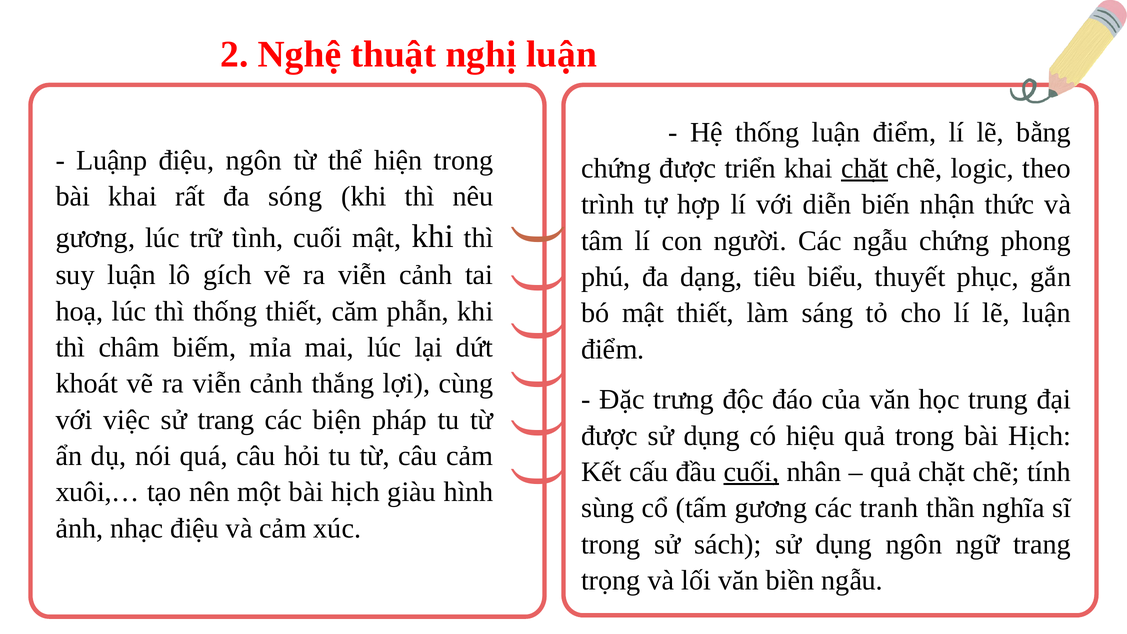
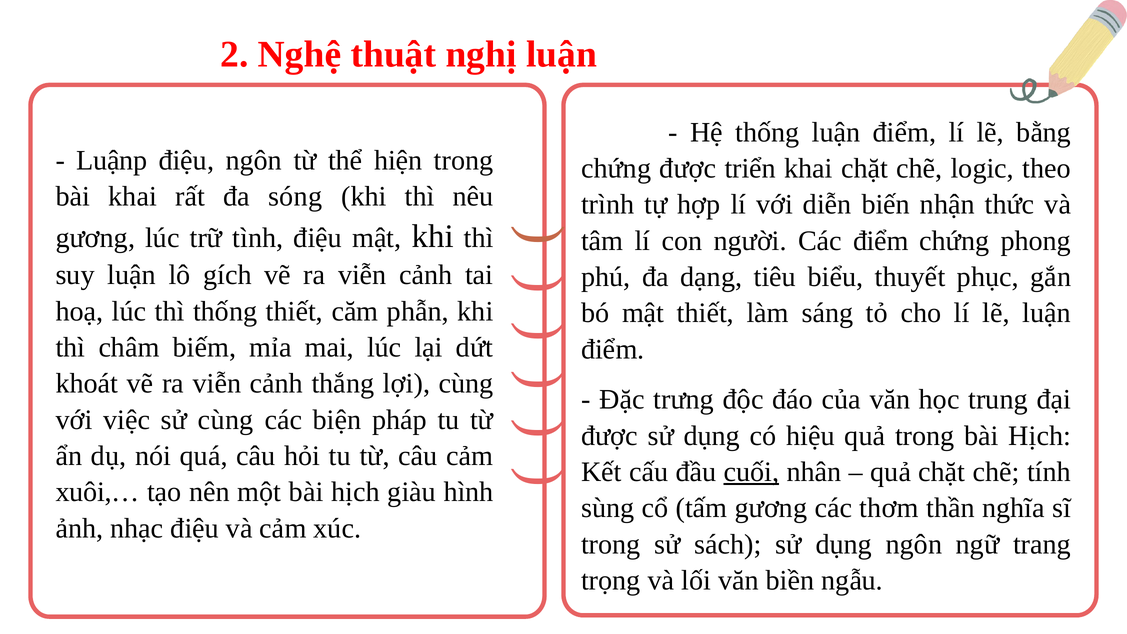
chặt underline: present -> none (864, 168)
tình cuối: cuối -> điệu (318, 238)
Các ngẫu: ngẫu -> điểm (881, 241)
sử trang: trang -> cùng (226, 420)
tranh: tranh -> thơm (889, 508)
